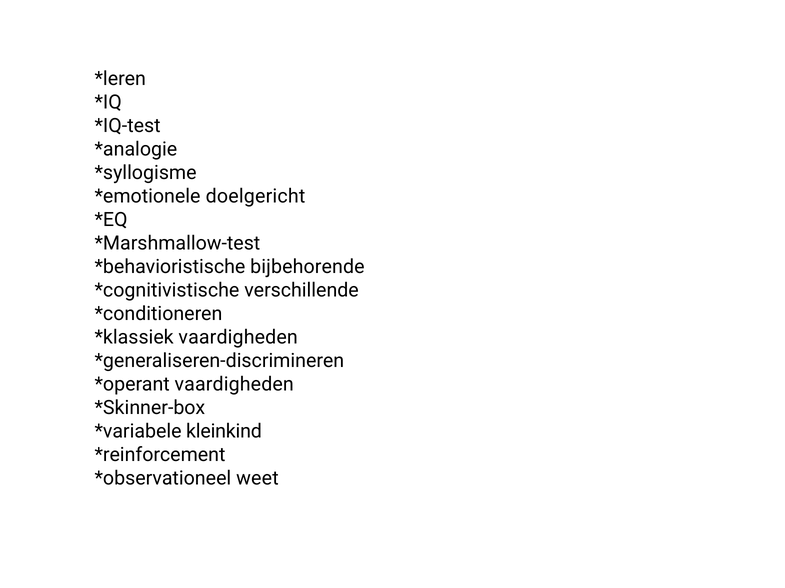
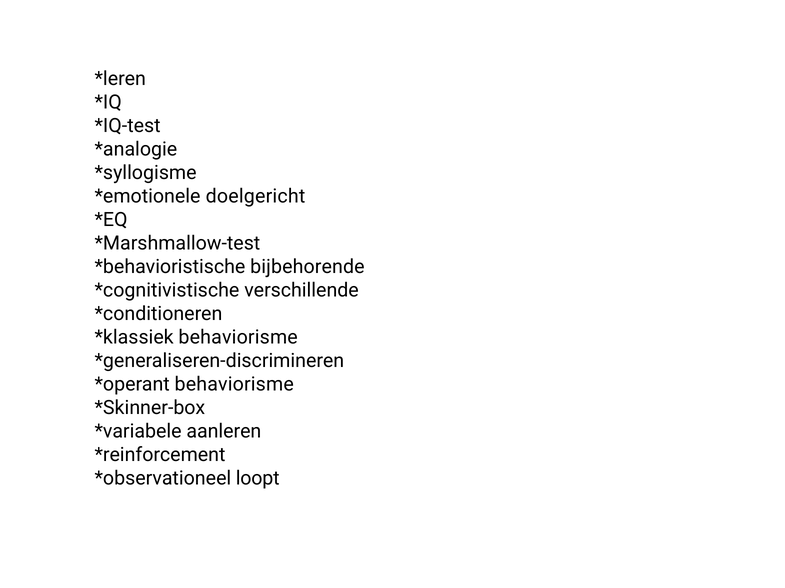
vaardigheden: vaardigheden -> behaviorisme (238, 338)
vaardigheden: vaardigheden -> behaviorisme (234, 385)
kleinkind: kleinkind -> aanleren (224, 432)
weet: weet -> loopt (258, 479)
